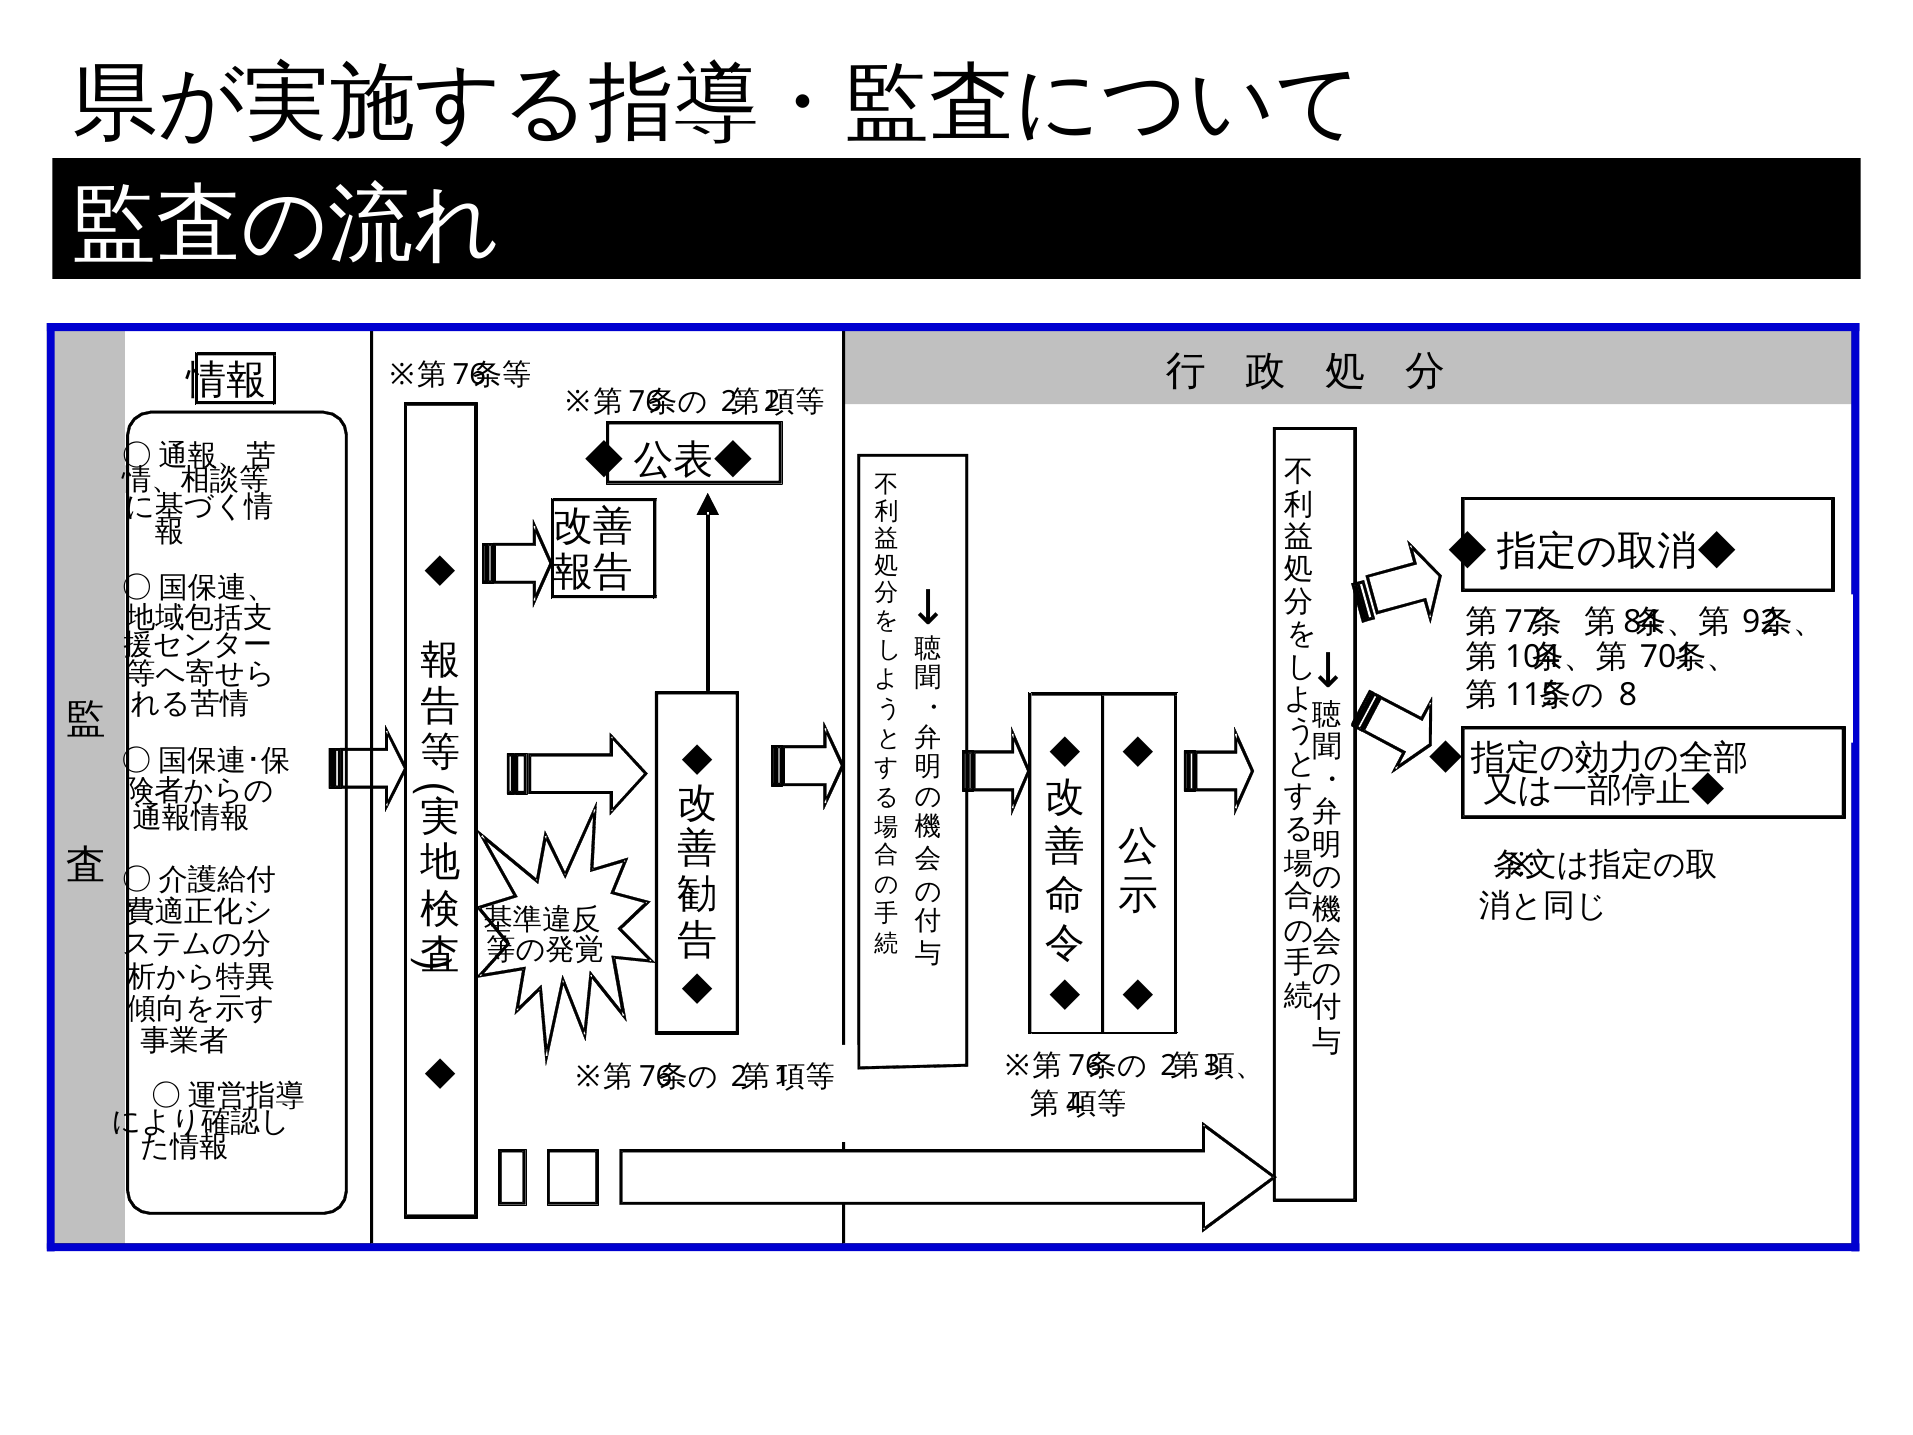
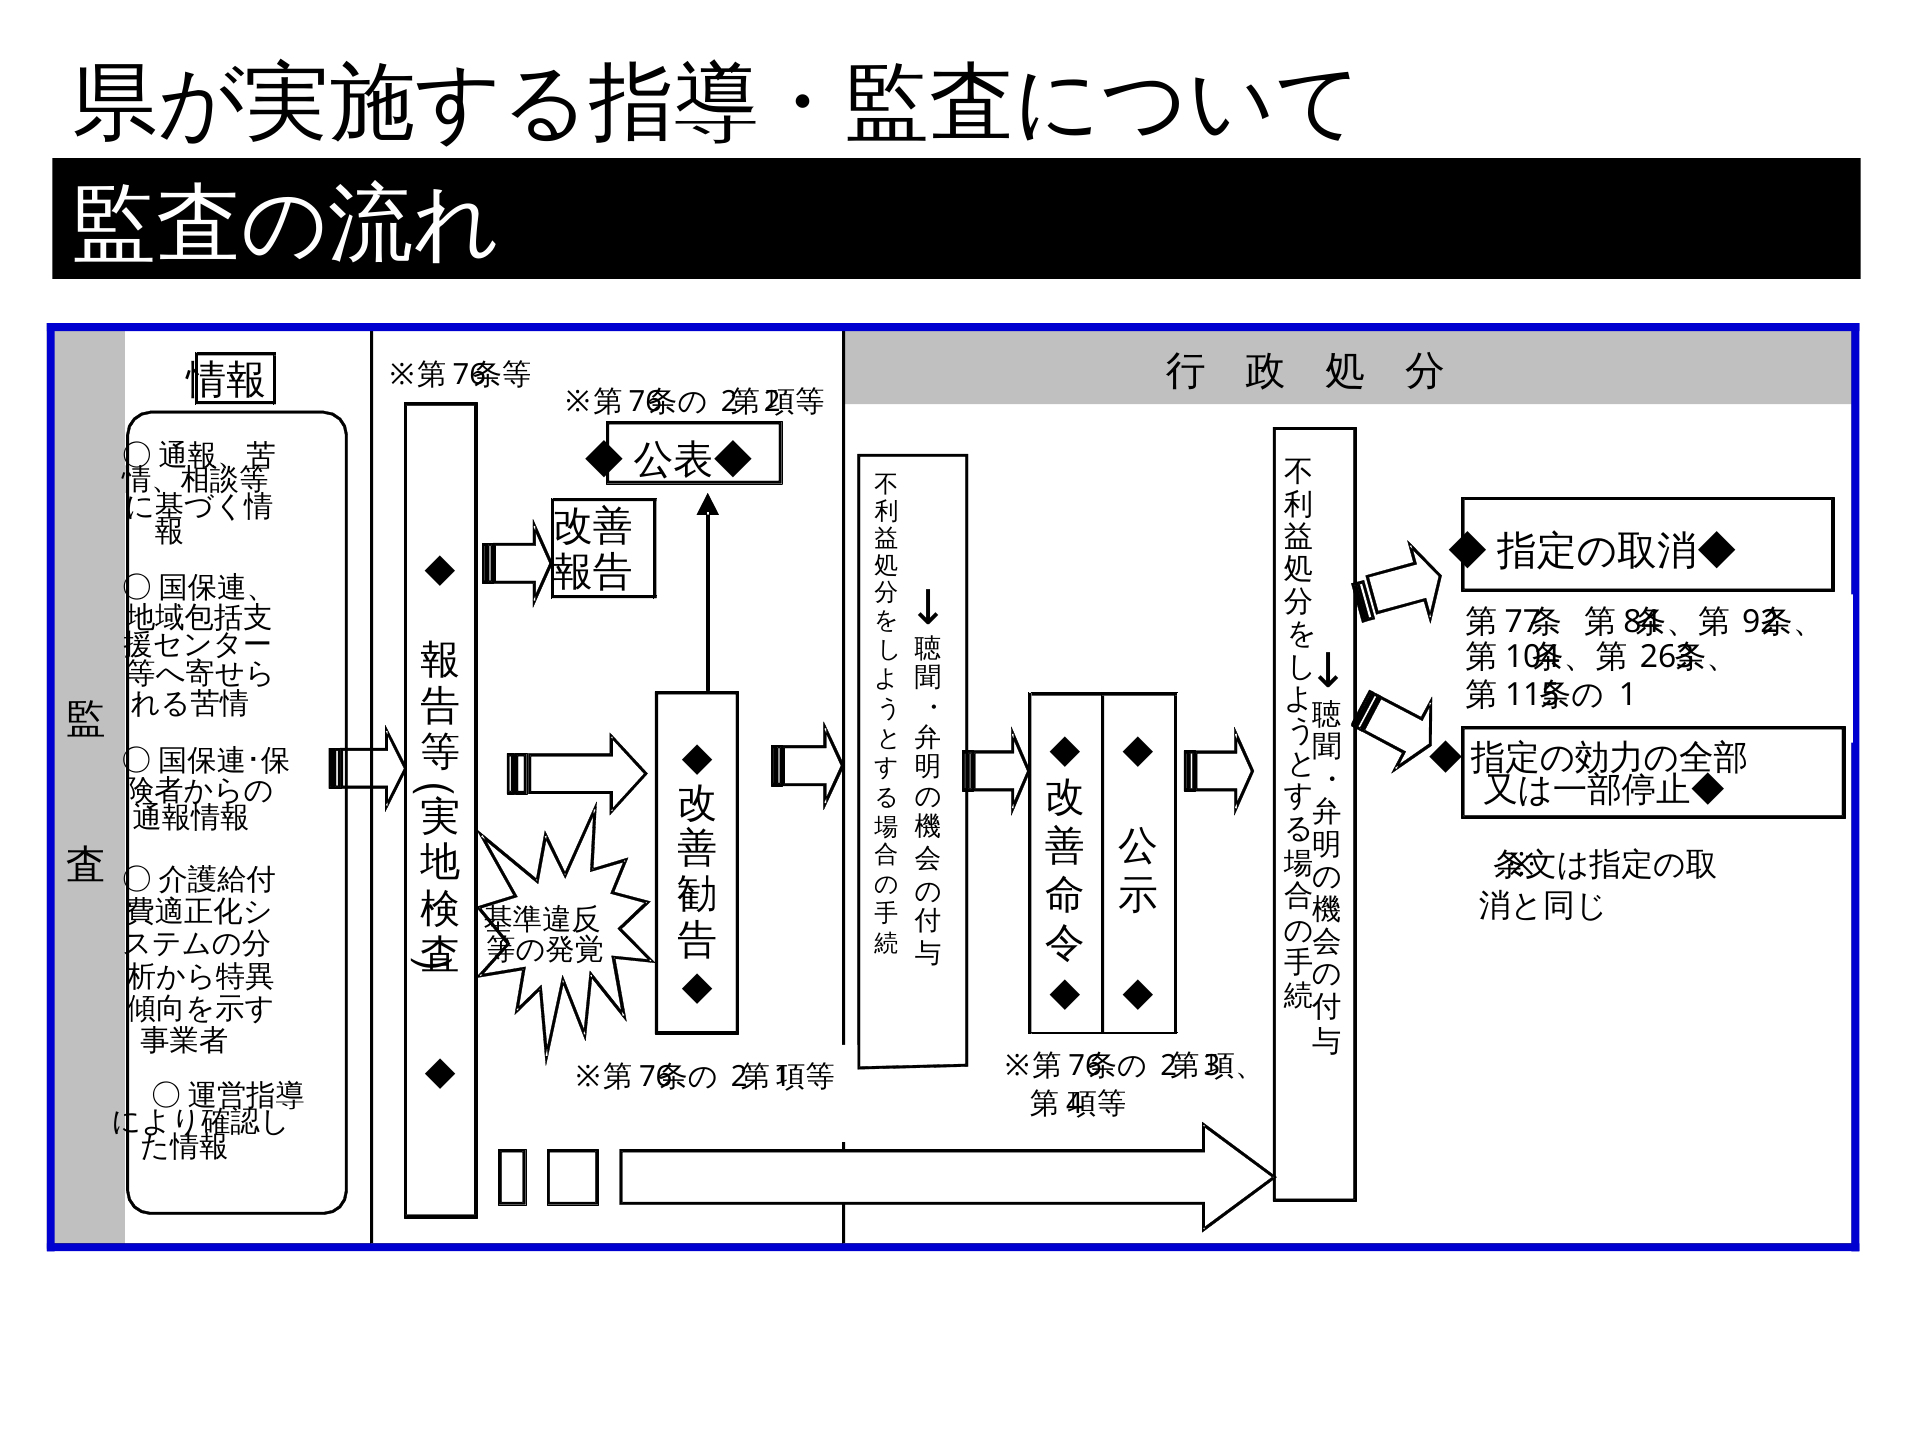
701: 701 -> 263 (1667, 657)
8: 8 -> 1 (1628, 695)
